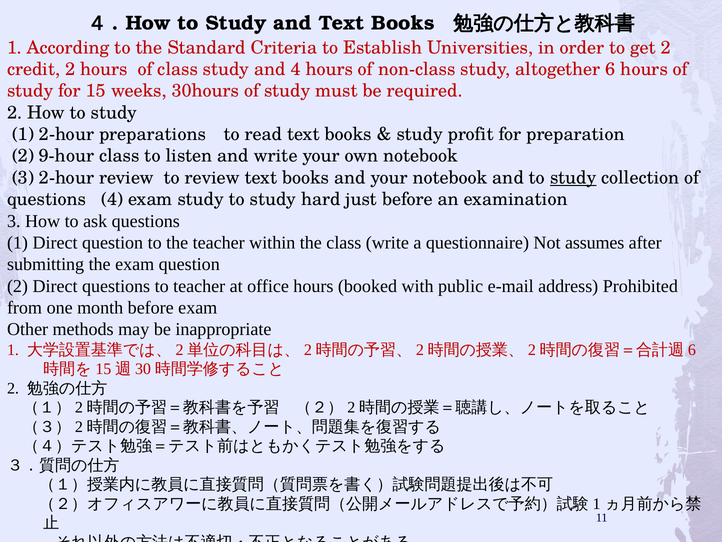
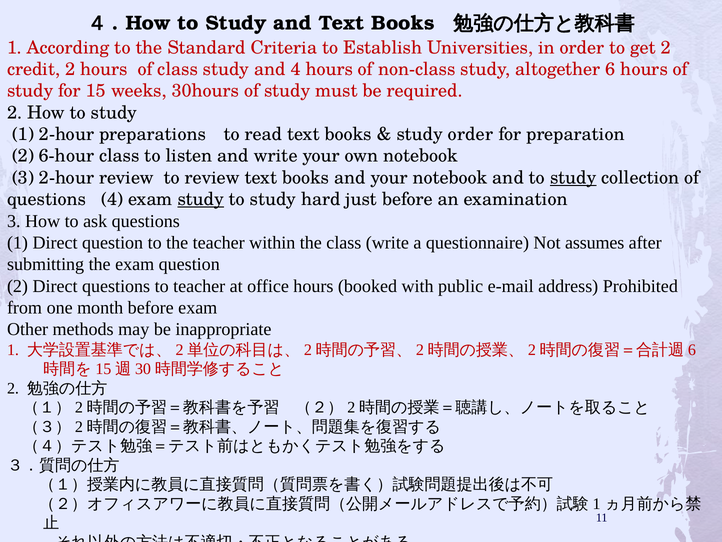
study profit: profit -> order (471, 134)
9-hour: 9-hour -> 6-hour (67, 156)
study underline: none -> present (201, 199)
